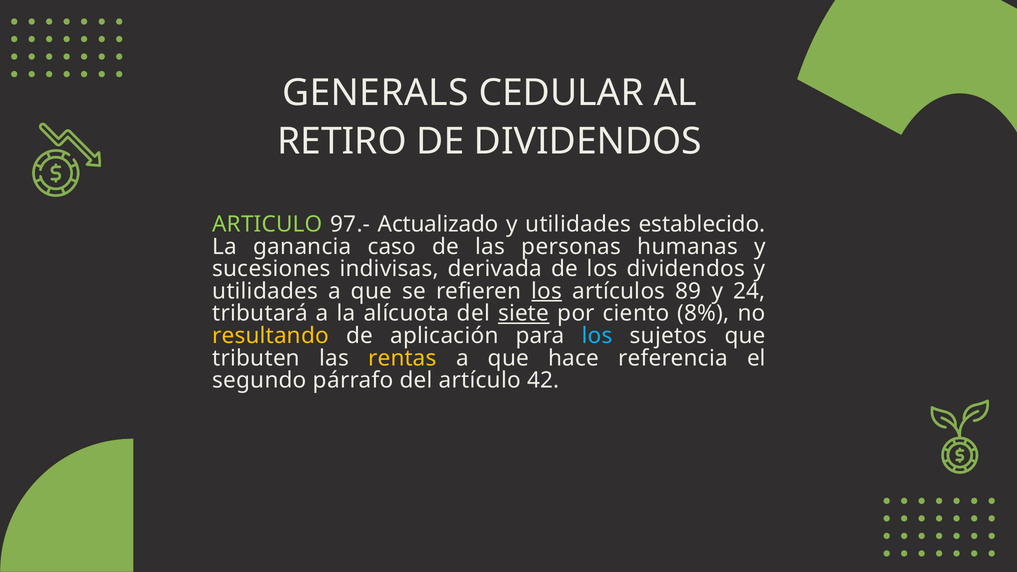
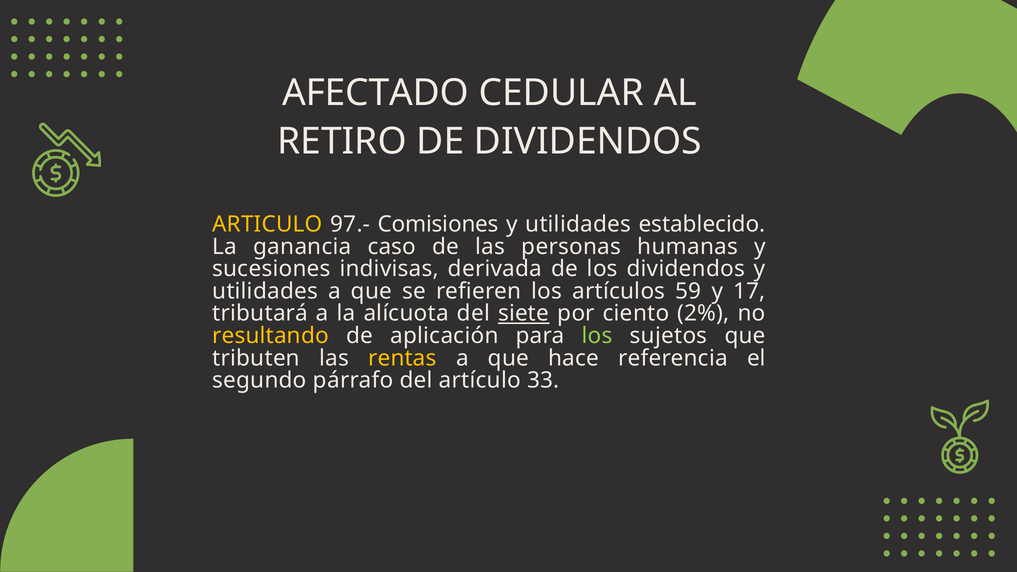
GENERALS: GENERALS -> AFECTADO (376, 93)
ARTICULO colour: light green -> yellow (267, 224)
Actualizado: Actualizado -> Comisiones (438, 224)
los underline: present -> none (547, 291)
89: 89 -> 59 (688, 291)
24: 24 -> 17 (749, 291)
8%: 8% -> 2% (703, 313)
los colour: light blue -> light green (597, 336)
42: 42 -> 33 (543, 380)
